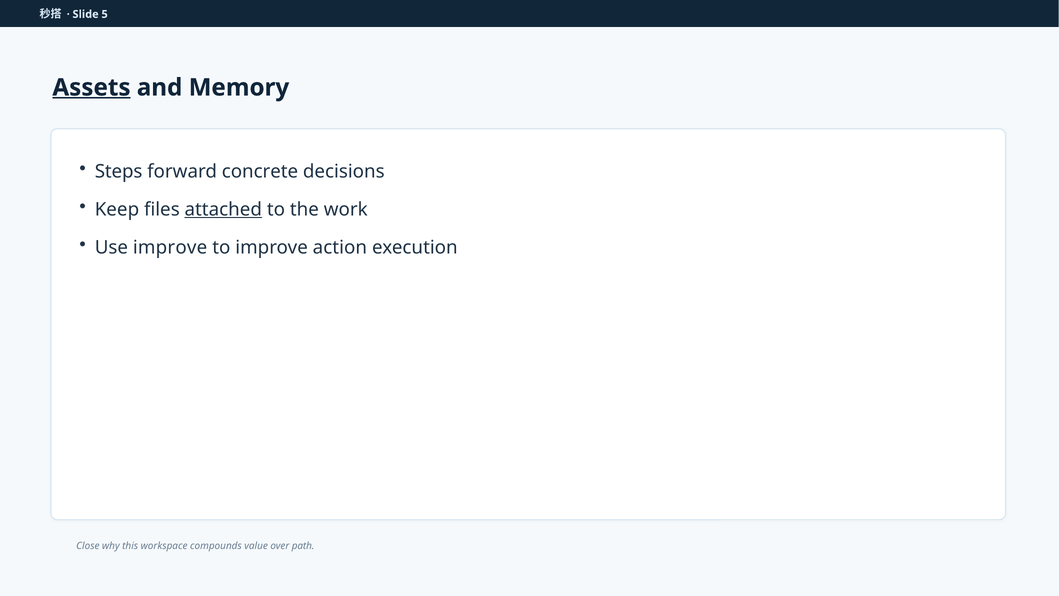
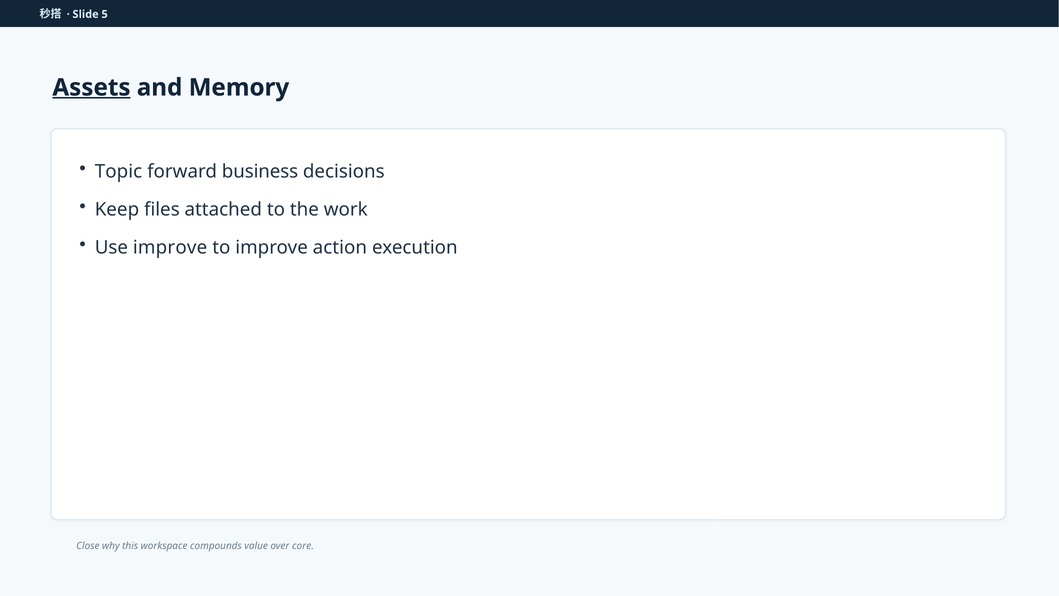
Steps: Steps -> Topic (119, 171)
concrete: concrete -> business (260, 171)
attached underline: present -> none (223, 209)
path: path -> core (303, 546)
